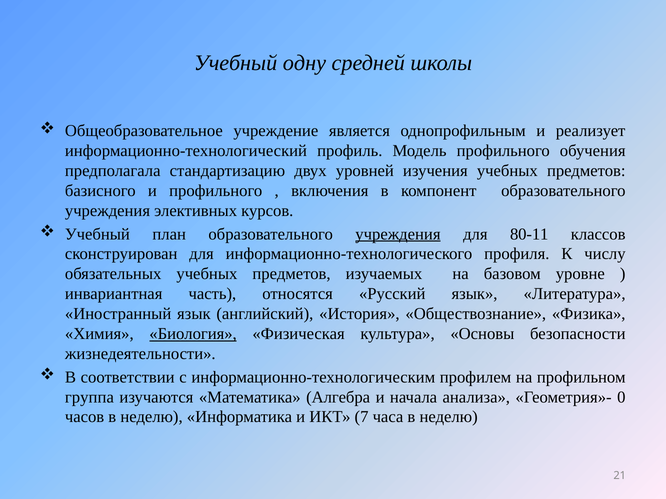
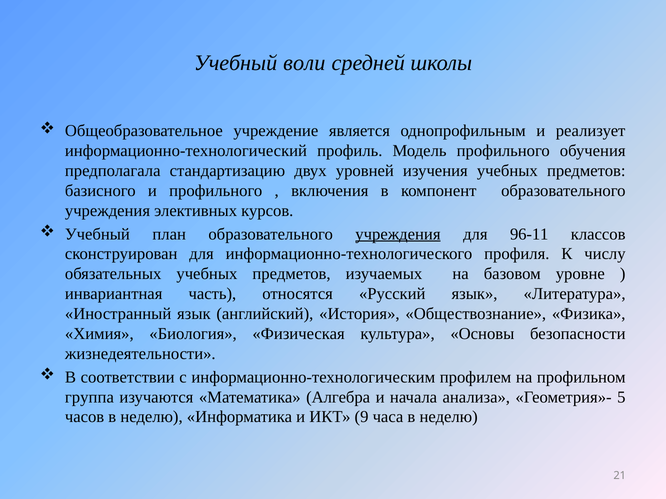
одну: одну -> воли (304, 63)
80-11: 80-11 -> 96-11 (529, 234)
Биология underline: present -> none (193, 334)
0: 0 -> 5 (621, 397)
7: 7 -> 9 (362, 417)
